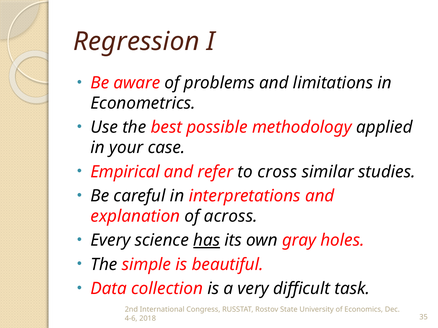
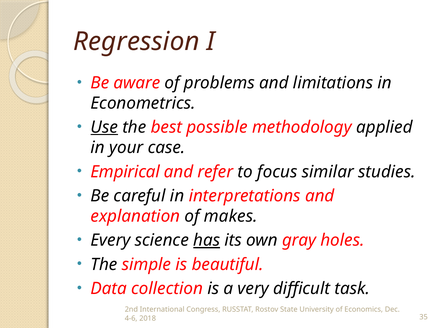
Use underline: none -> present (104, 127)
cross: cross -> focus (277, 172)
across: across -> makes (231, 217)
